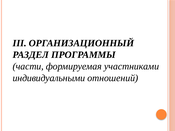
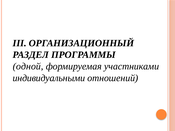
части: части -> одной (28, 66)
